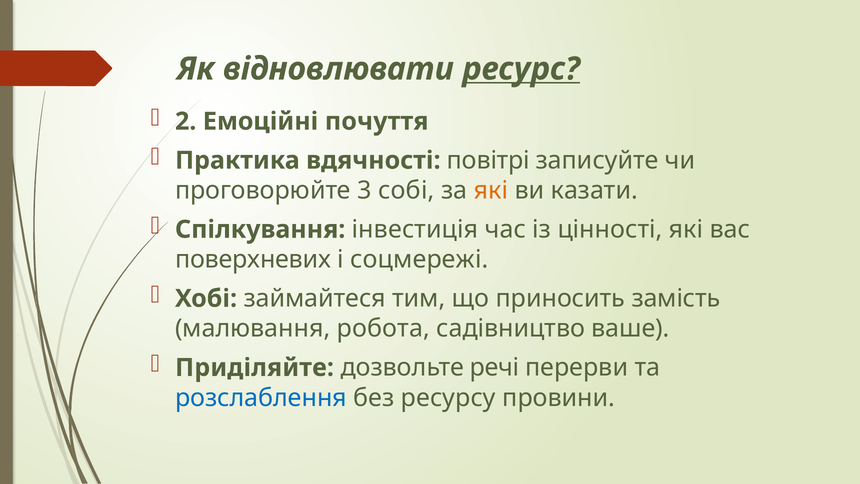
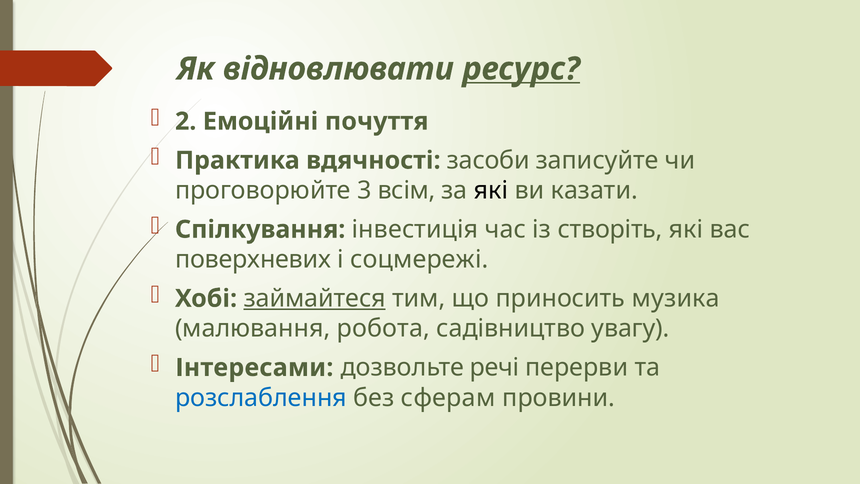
повітрі: повітрі -> засоби (488, 160)
собі: собі -> всім (407, 190)
які colour: orange -> black (491, 190)
цінності: цінності -> створіть (610, 229)
займайтеся underline: none -> present (315, 298)
замість: замість -> музика (676, 298)
ваше: ваше -> увагу (630, 328)
Приділяйте: Приділяйте -> Інтересами (254, 367)
ресурсу: ресурсу -> сферам (448, 398)
